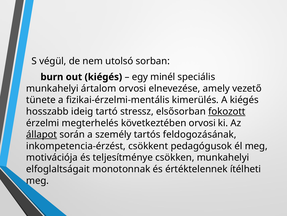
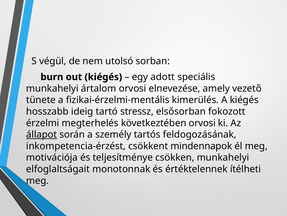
minél: minél -> adott (163, 77)
fokozott underline: present -> none (227, 111)
pedagógusok: pedagógusok -> mindennapok (201, 146)
